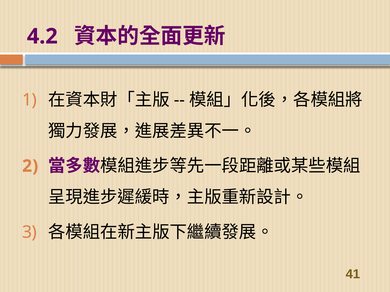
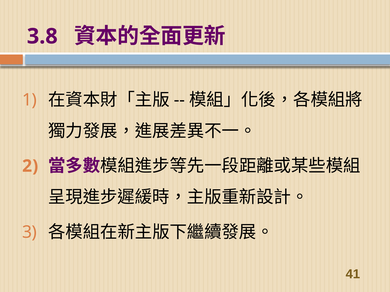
4.2: 4.2 -> 3.8 (42, 36)
